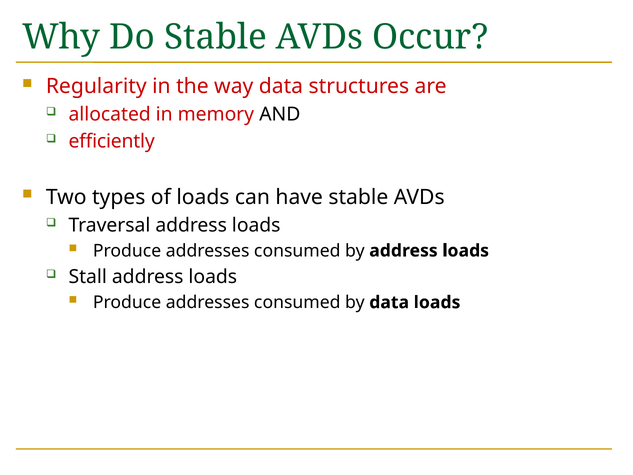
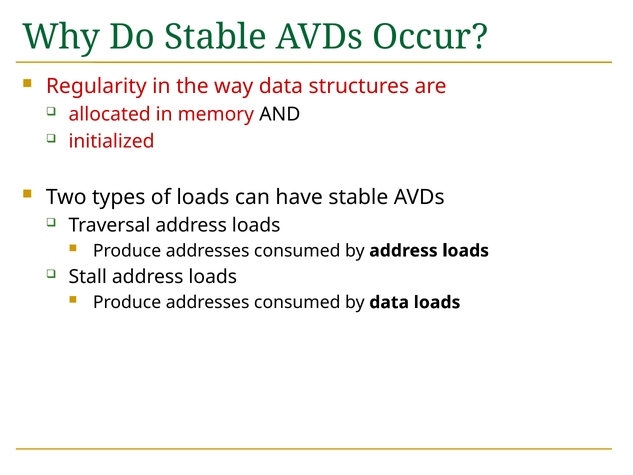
efficiently: efficiently -> initialized (112, 141)
